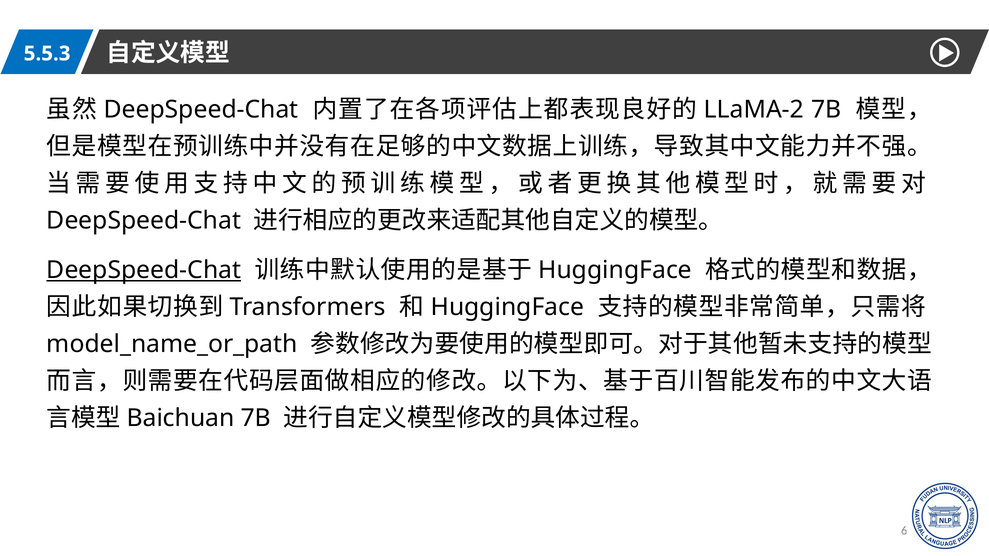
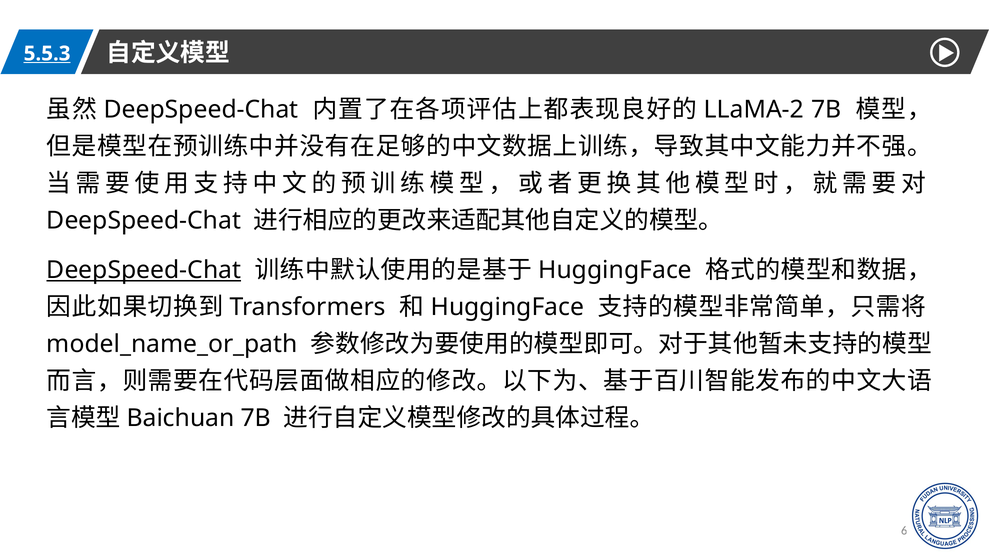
5.5.3 underline: none -> present (47, 54)
